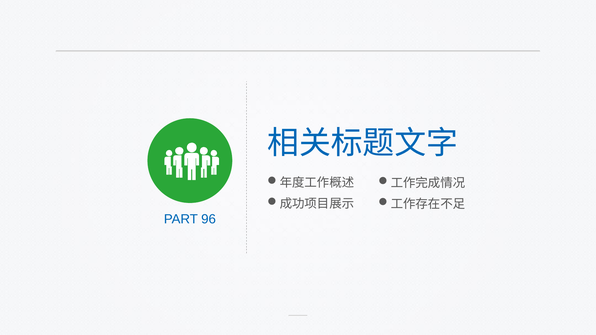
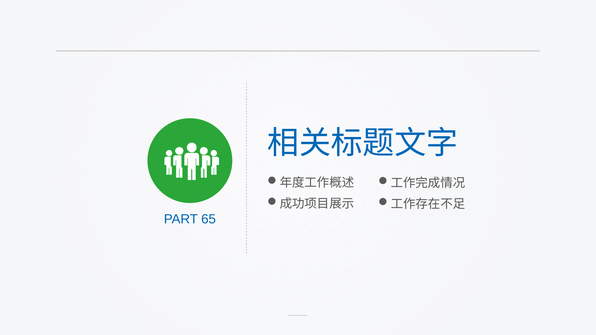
96: 96 -> 65 (209, 219)
